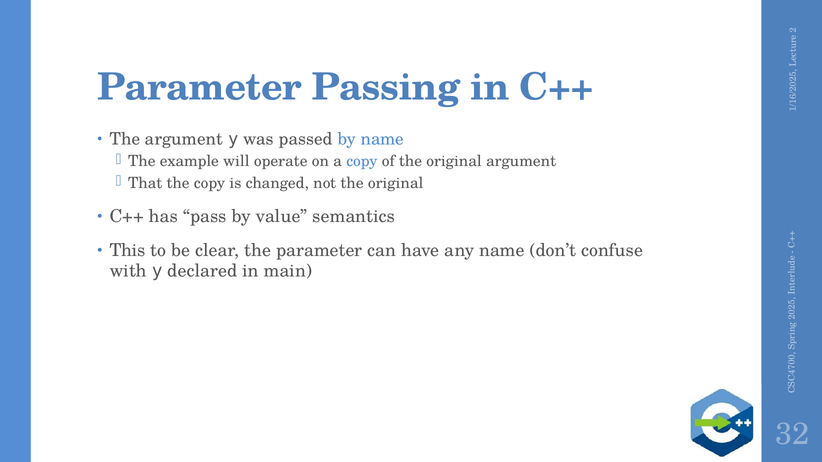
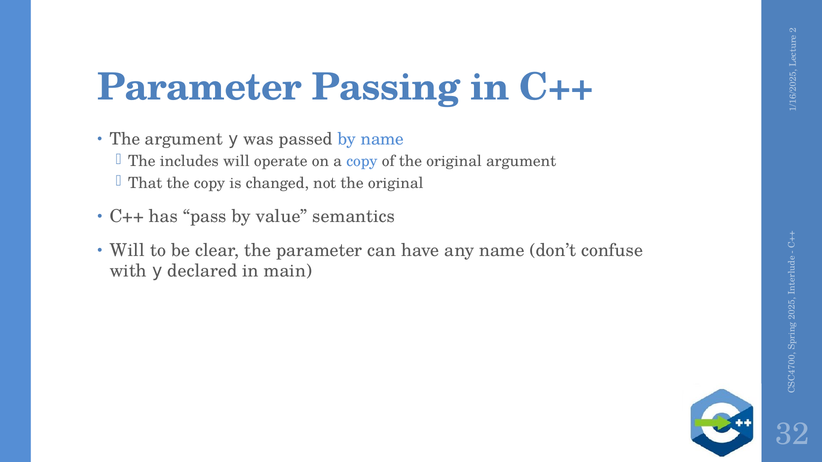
example: example -> includes (189, 161)
This: This -> Will (127, 251)
